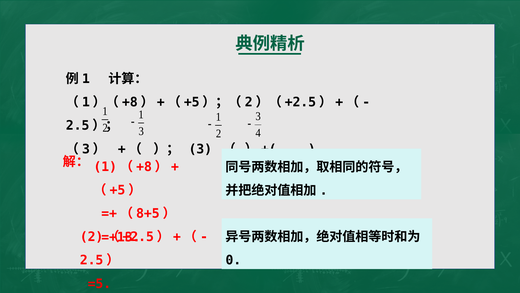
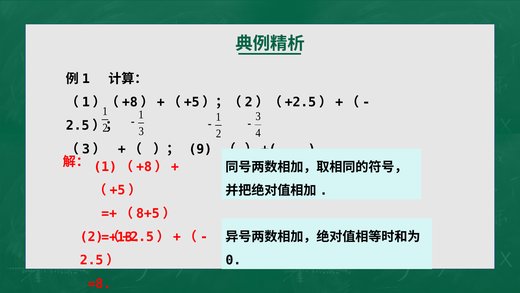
3: 3 -> 9 (200, 149)
=5: =5 -> =8 (99, 283)
